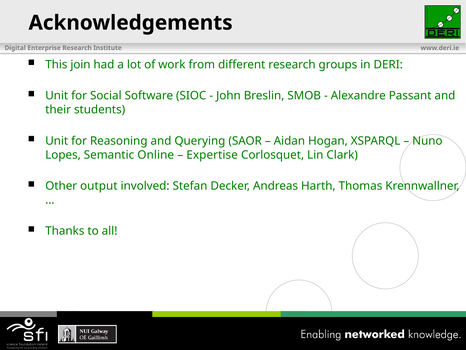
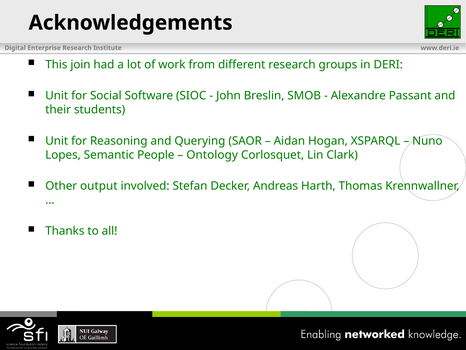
Online: Online -> People (156, 155)
Expertise: Expertise -> Ontology (212, 155)
